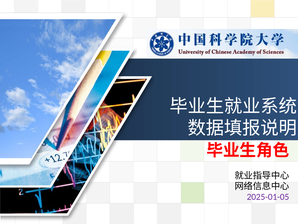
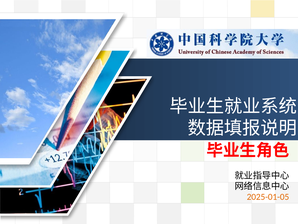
2025-01-05 colour: purple -> orange (268, 196)
